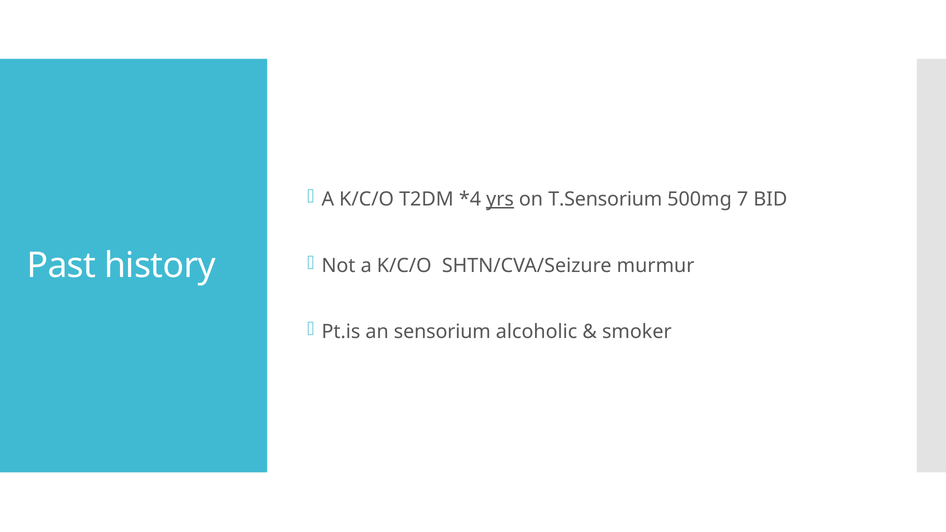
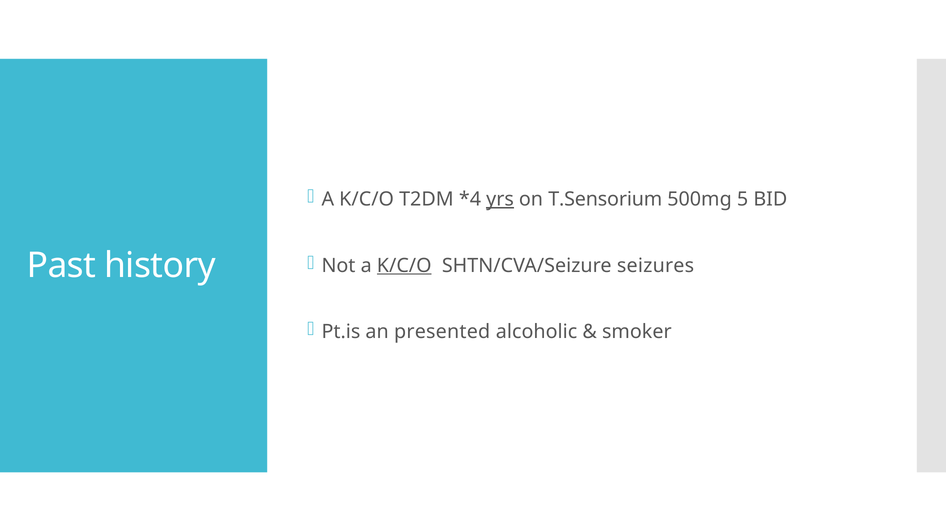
7: 7 -> 5 (743, 199)
K/C/O underline: none -> present (404, 266)
murmur: murmur -> seizures (656, 266)
sensorium: sensorium -> presented (442, 332)
